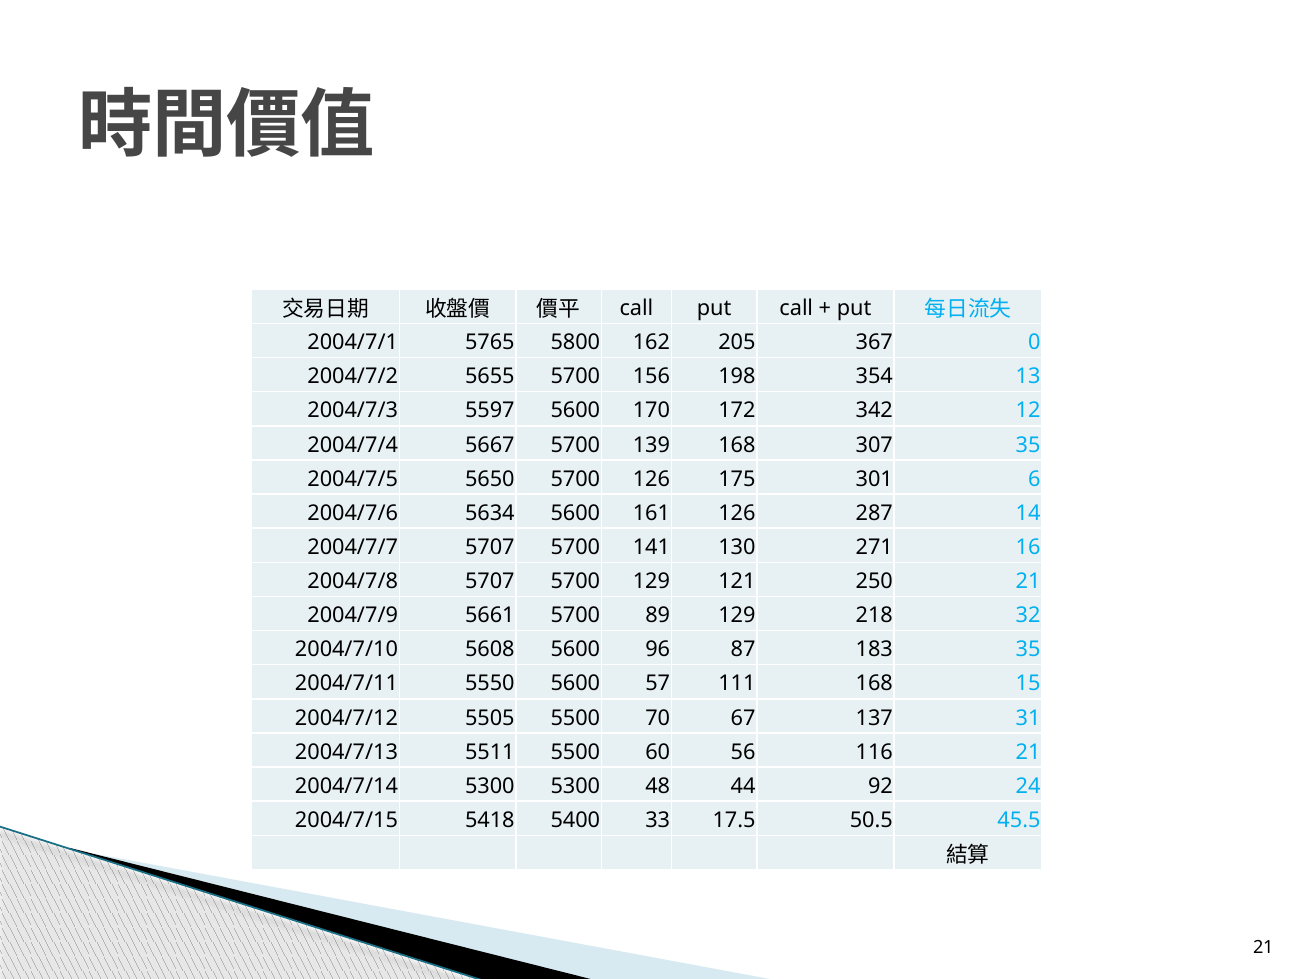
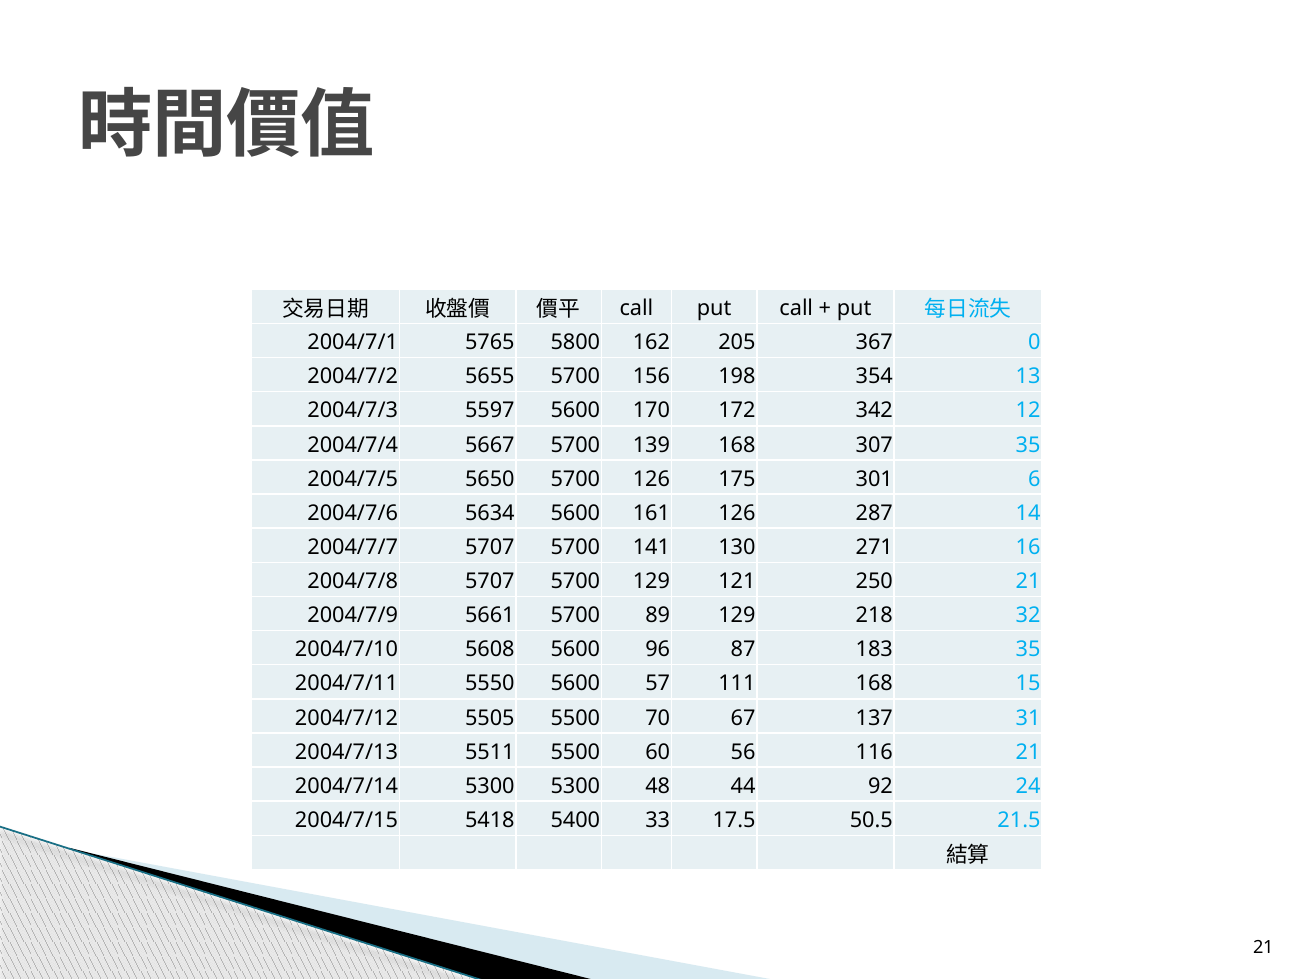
45.5: 45.5 -> 21.5 (1019, 820)
